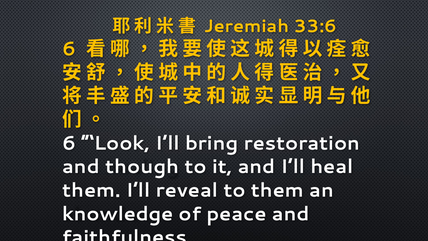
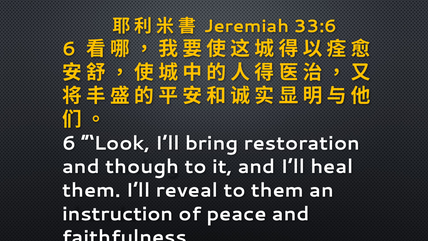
knowledge: knowledge -> instruction (118, 214)
